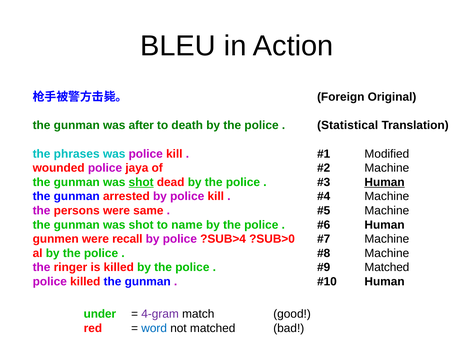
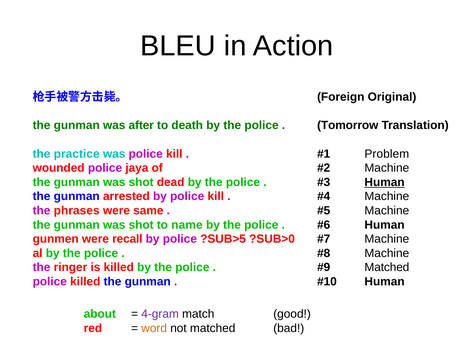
Statistical: Statistical -> Tomorrow (348, 126)
phrases: phrases -> practice (77, 154)
Modified: Modified -> Problem (387, 154)
shot underline: present -> none (141, 182)
persons: persons -> phrases (77, 211)
?SUB>4: ?SUB>4 -> ?SUB>5 (223, 239)
under: under -> about (100, 314)
word colour: blue -> orange (154, 329)
